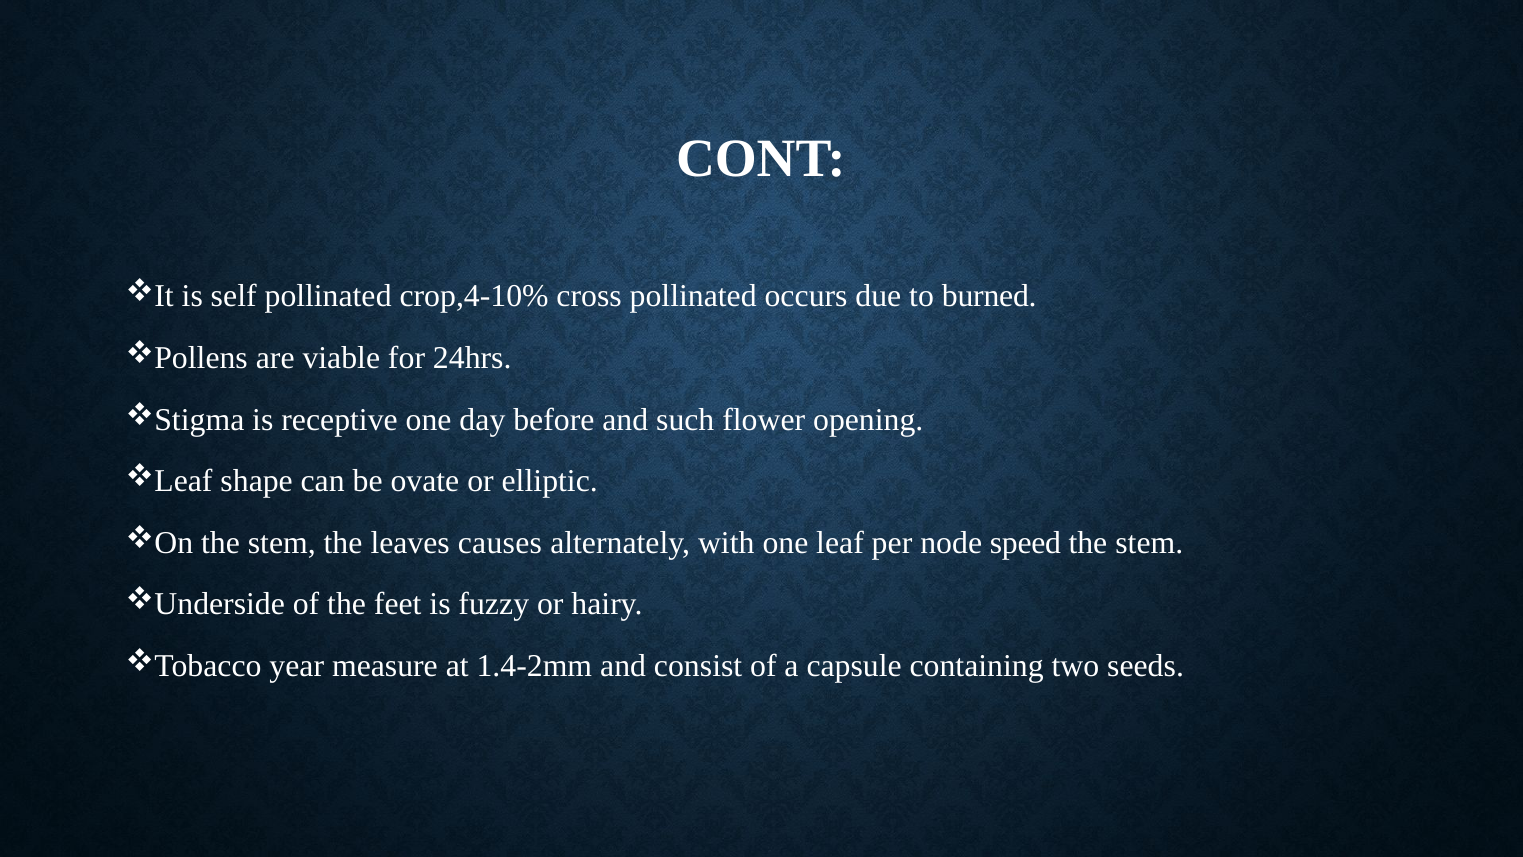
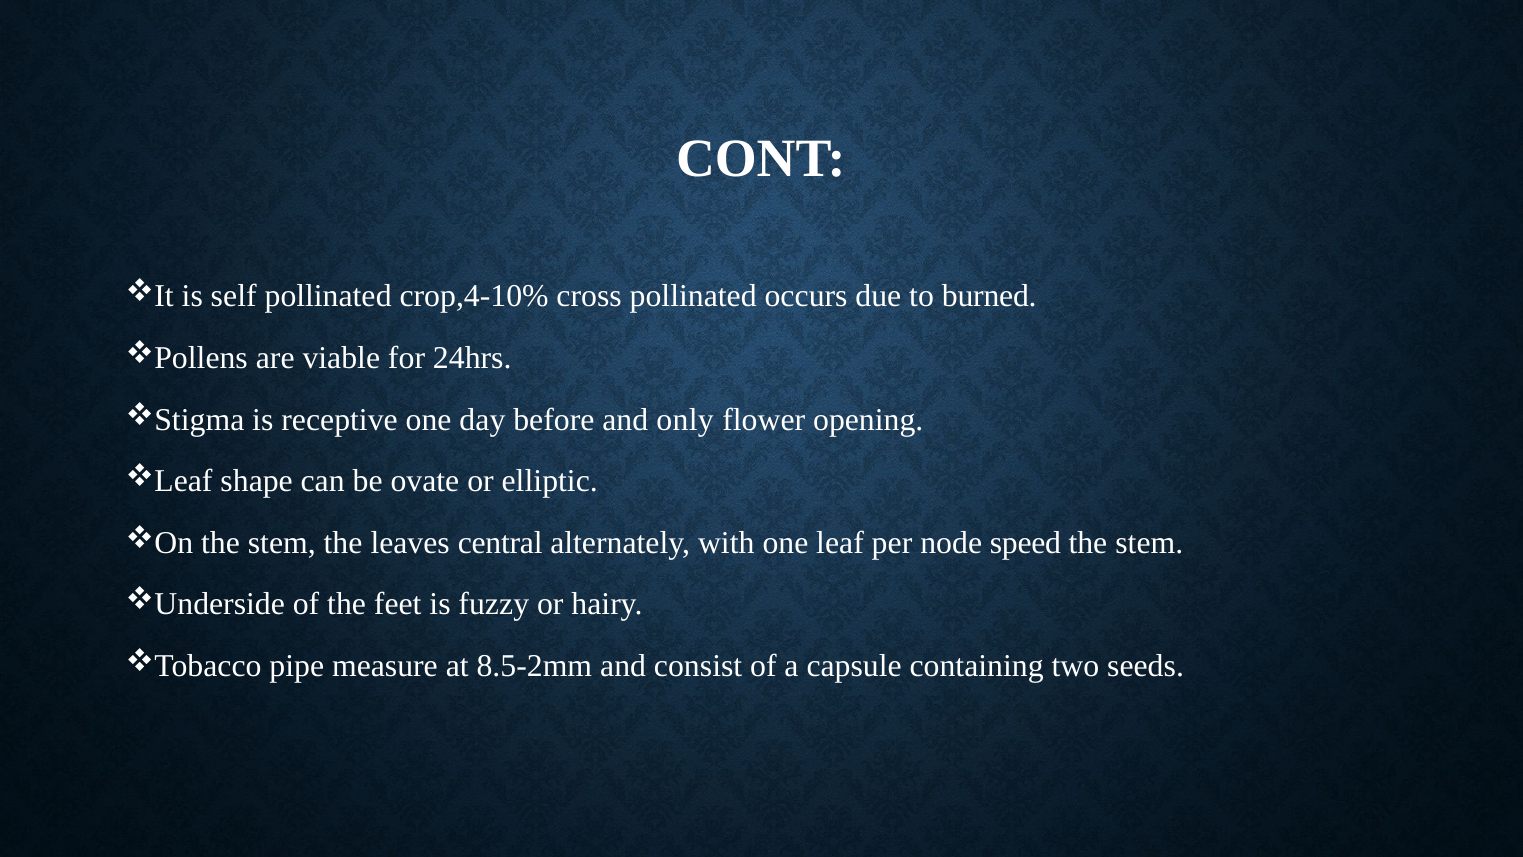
such: such -> only (685, 420)
causes: causes -> central (500, 543)
year: year -> pipe (297, 666)
1.4-2mm: 1.4-2mm -> 8.5-2mm (534, 666)
